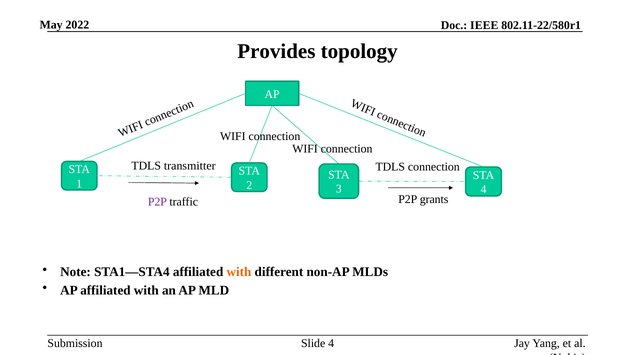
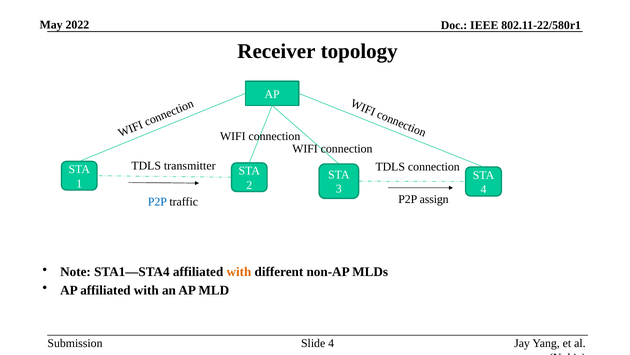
Provides: Provides -> Receiver (276, 51)
P2P colour: purple -> blue (157, 201)
grants: grants -> assign (434, 199)
